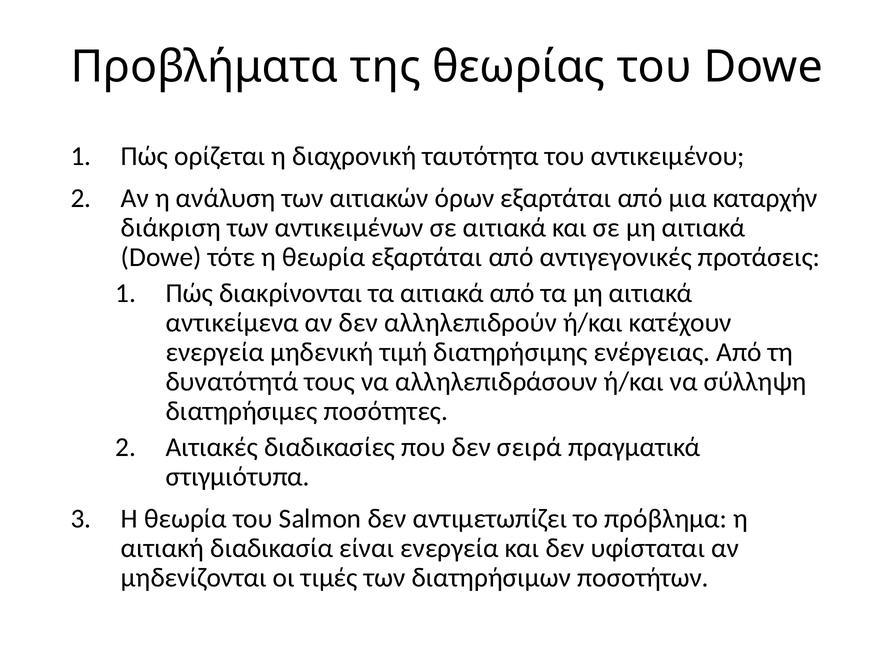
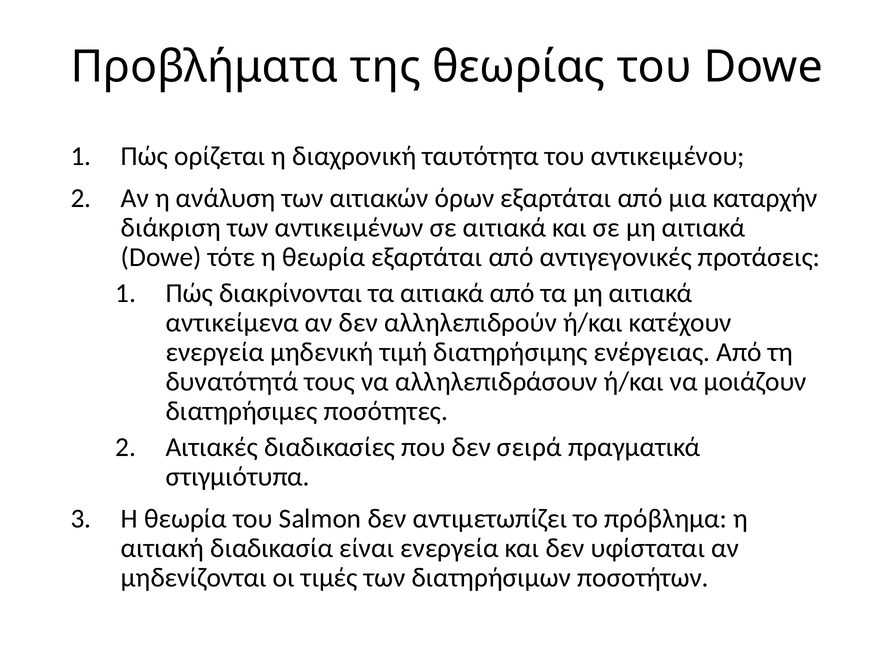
σύλληψη: σύλληψη -> μοιάζουν (755, 382)
